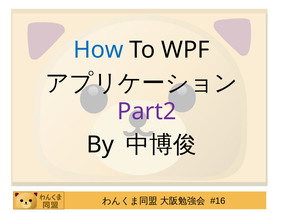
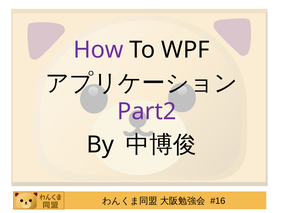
How colour: blue -> purple (98, 50)
